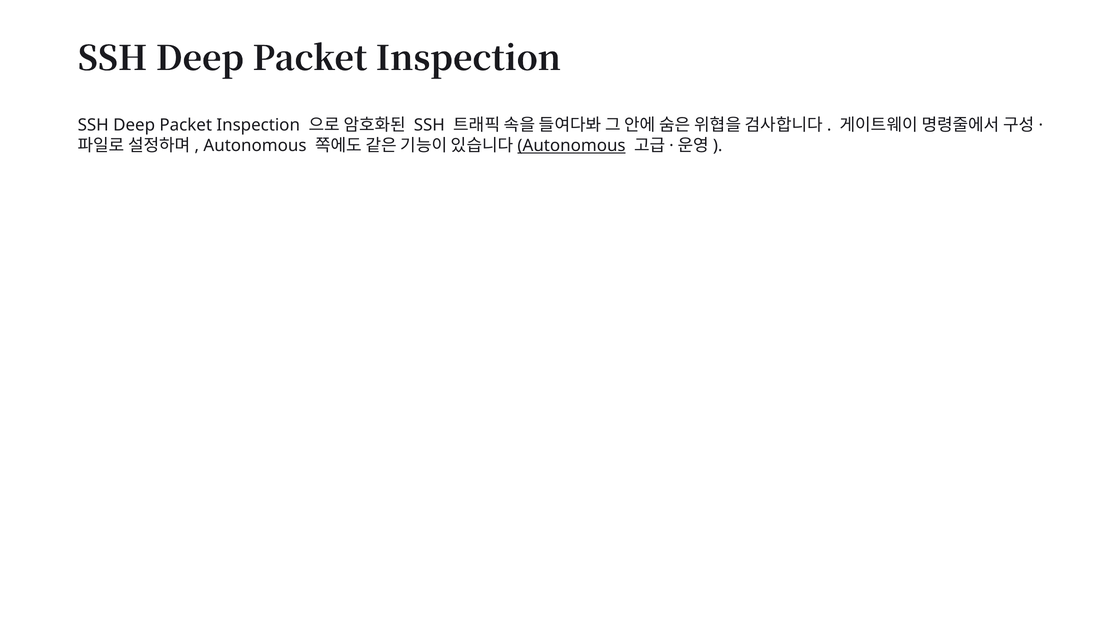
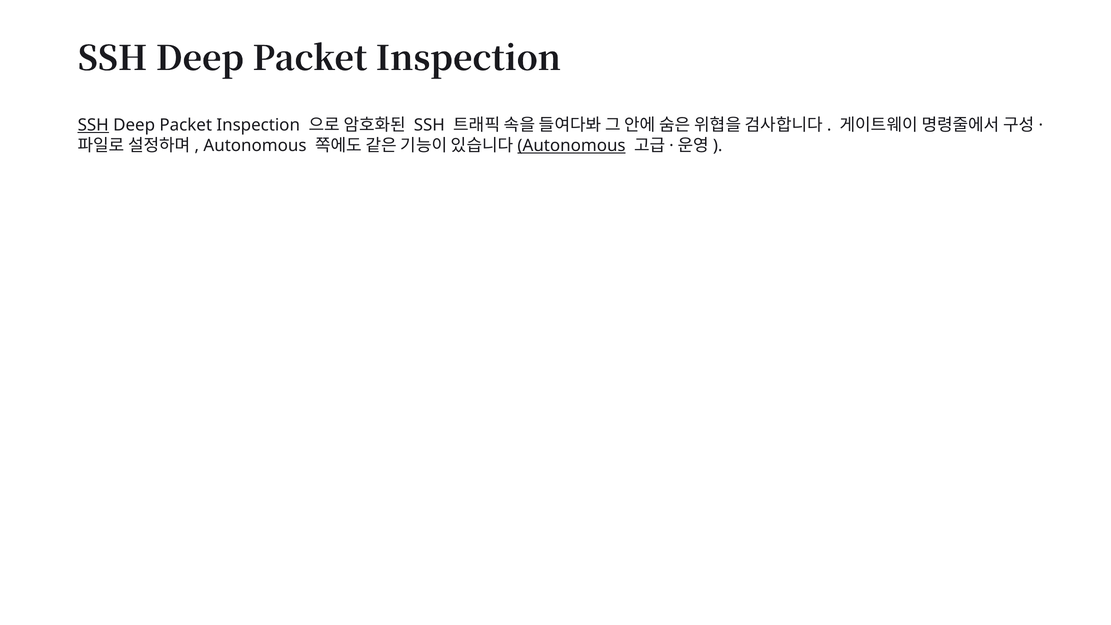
SSH underline: none -> present (93, 125)
